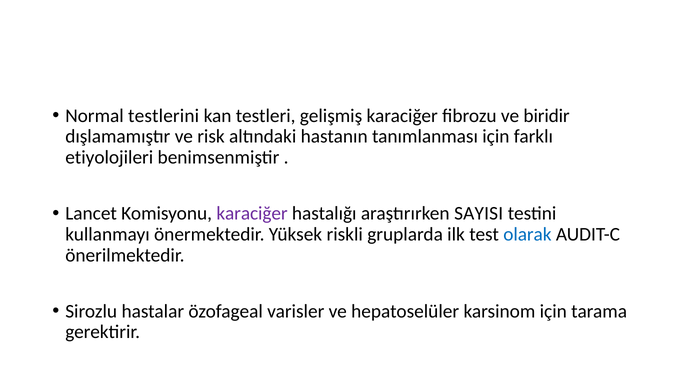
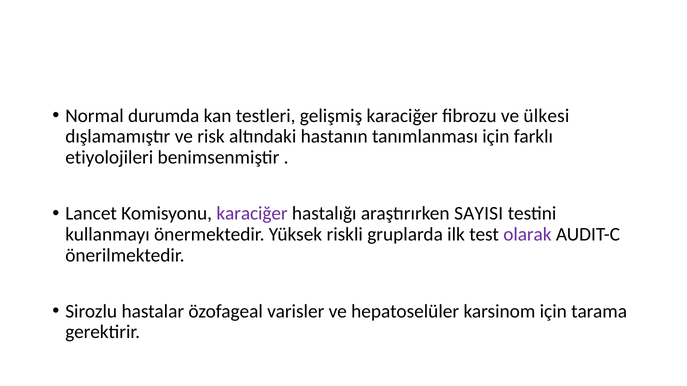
testlerini: testlerini -> durumda (164, 116)
biridir: biridir -> ülkesi (546, 116)
olarak colour: blue -> purple (527, 235)
